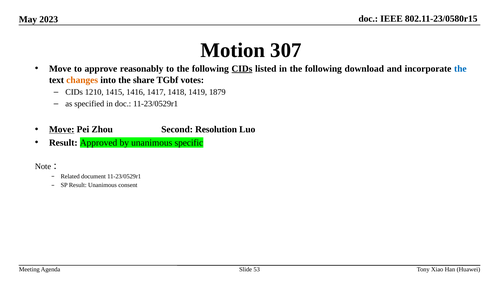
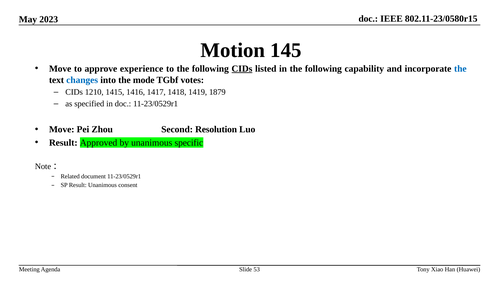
307: 307 -> 145 (286, 50)
reasonably: reasonably -> experience (142, 69)
download: download -> capability (364, 69)
changes colour: orange -> blue (82, 80)
share: share -> mode (144, 80)
Move underline: present -> none (62, 129)
